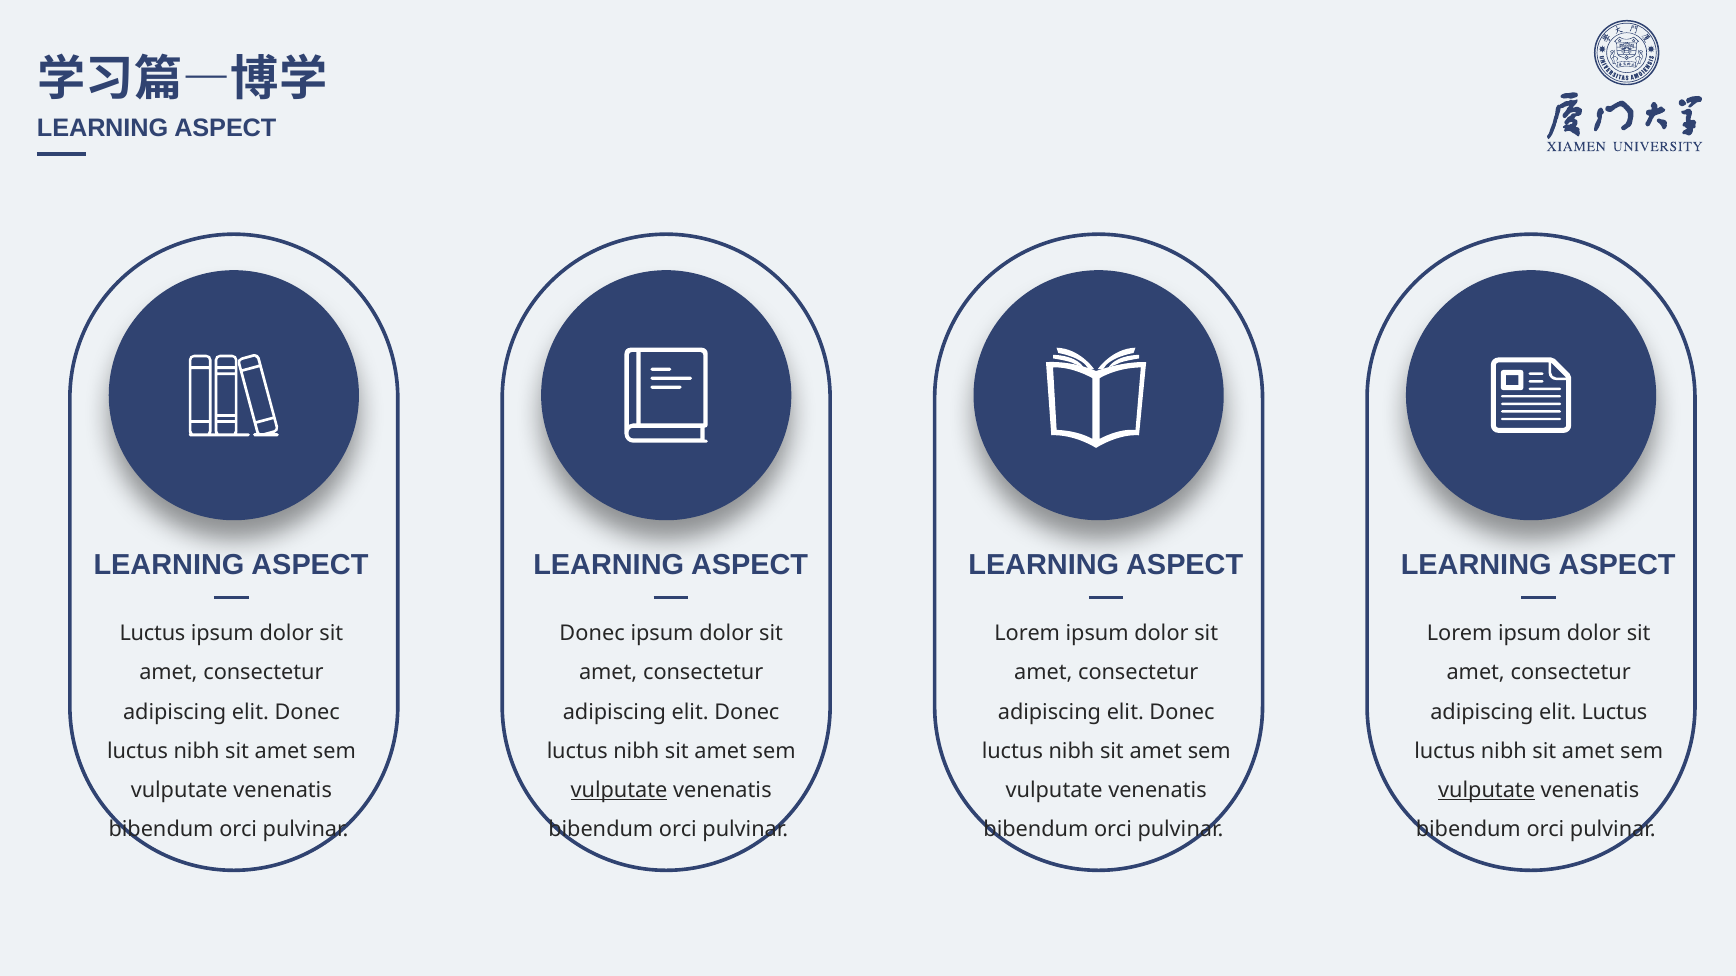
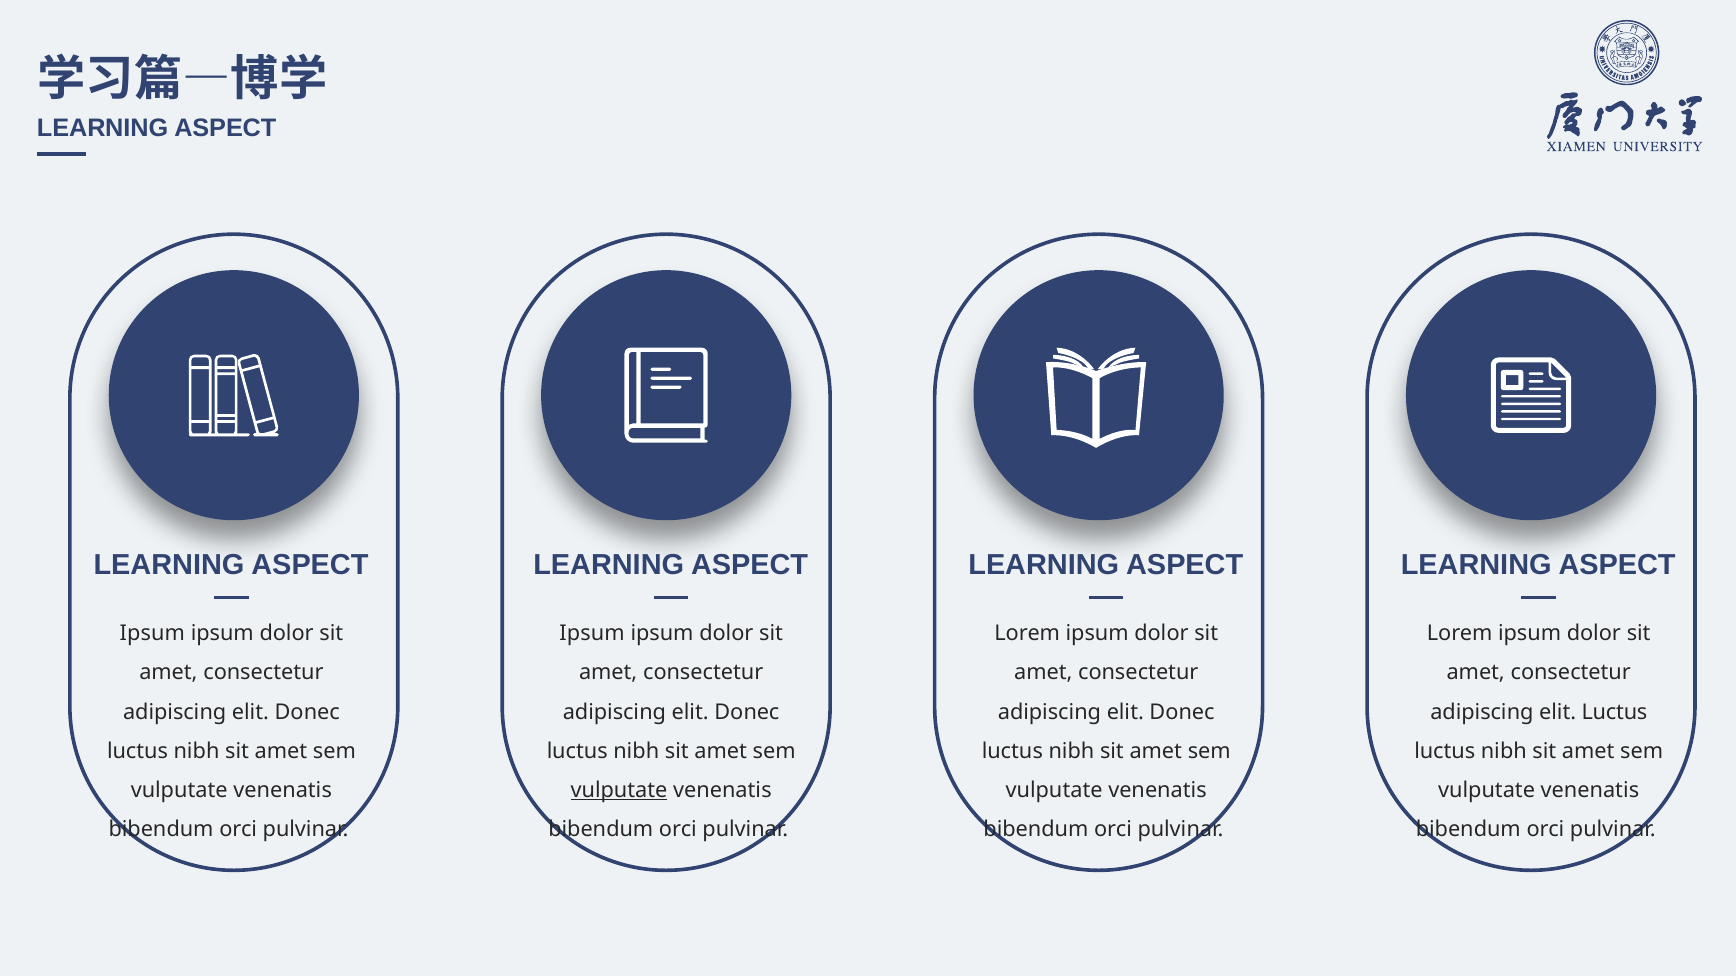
Luctus: Luctus -> Ipsum (152, 634)
Donec: Donec -> Ipsum (592, 634)
vulputate underline: present -> none (1487, 791)
